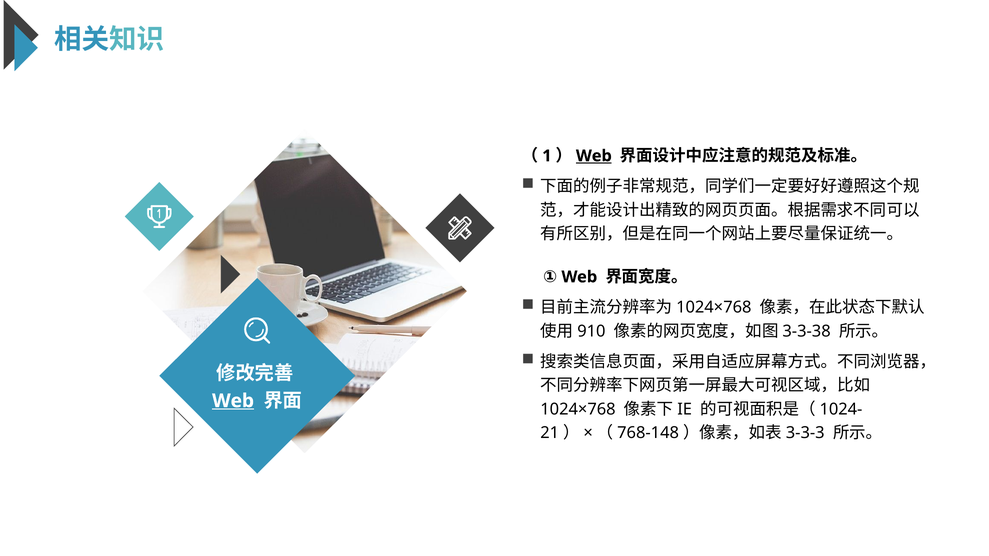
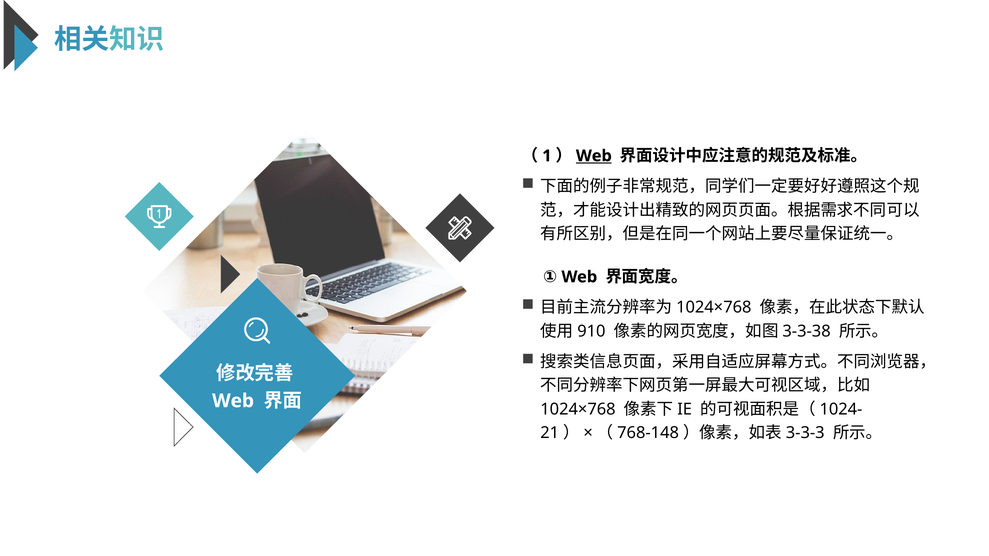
Web underline: present -> none (233, 401)
